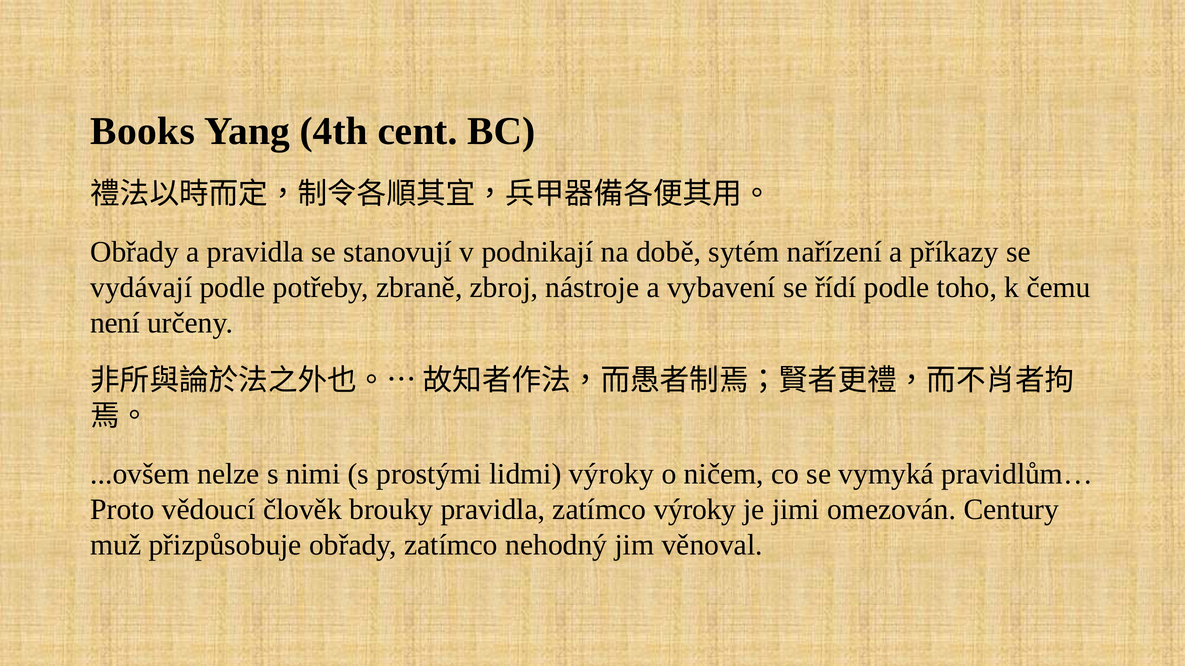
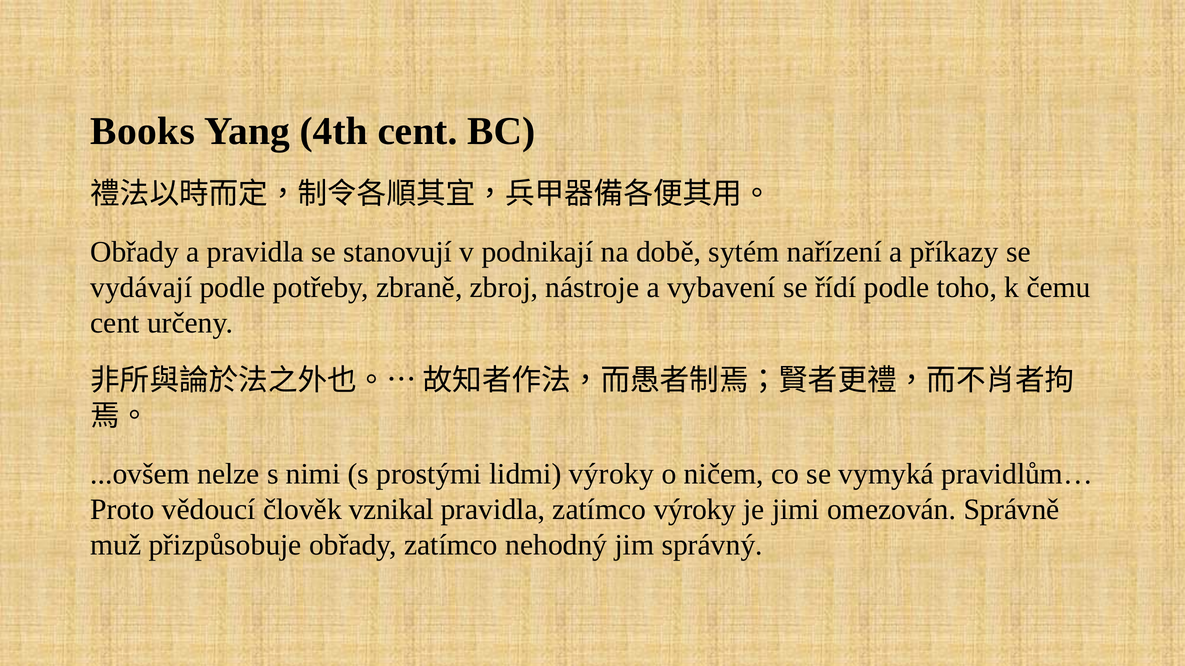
není: není -> cent (115, 323)
brouky: brouky -> vznikal (391, 510)
Century: Century -> Správně (1011, 510)
věnoval: věnoval -> správný (712, 545)
